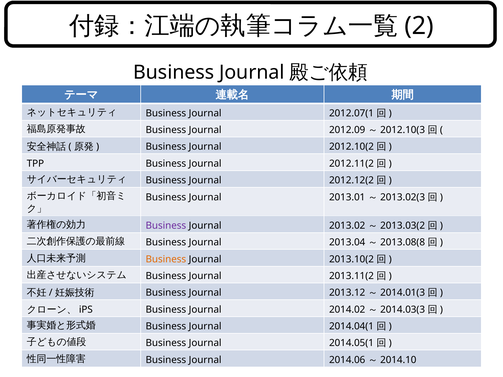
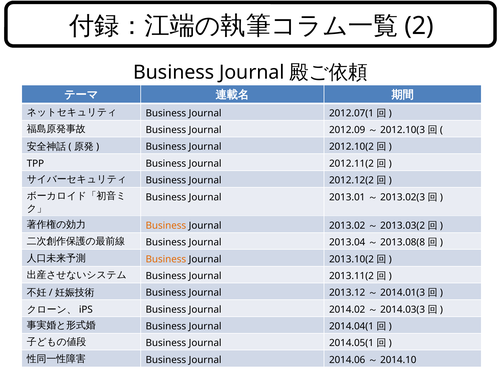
Business colour: purple -> orange (166, 226)
